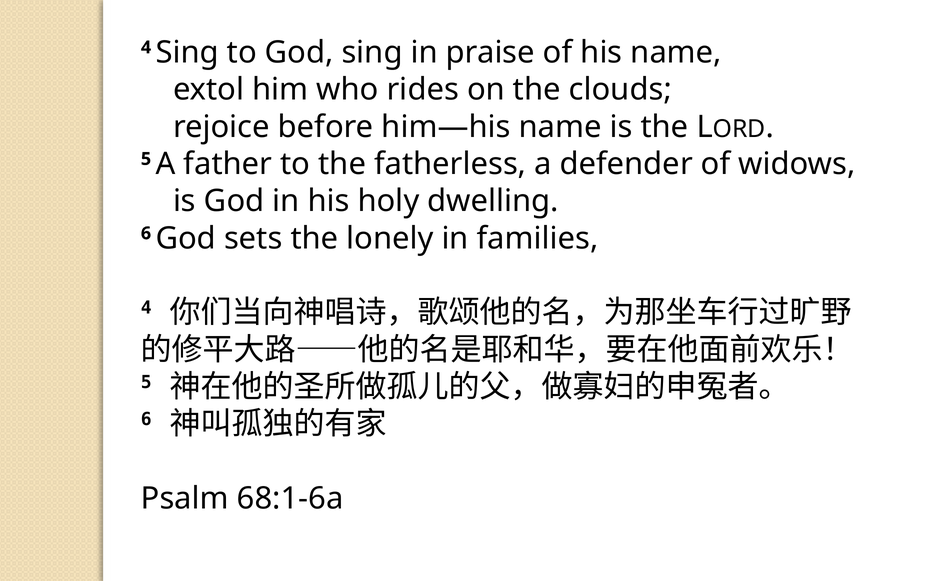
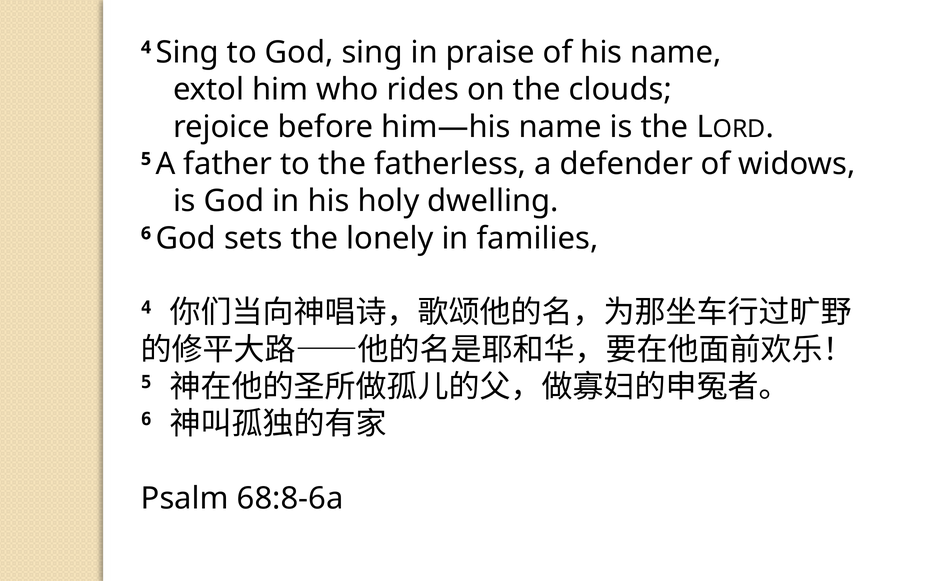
68:1-6a: 68:1-6a -> 68:8-6a (290, 499)
